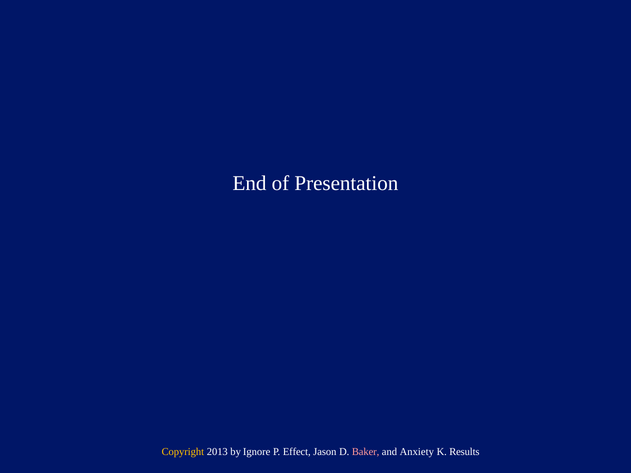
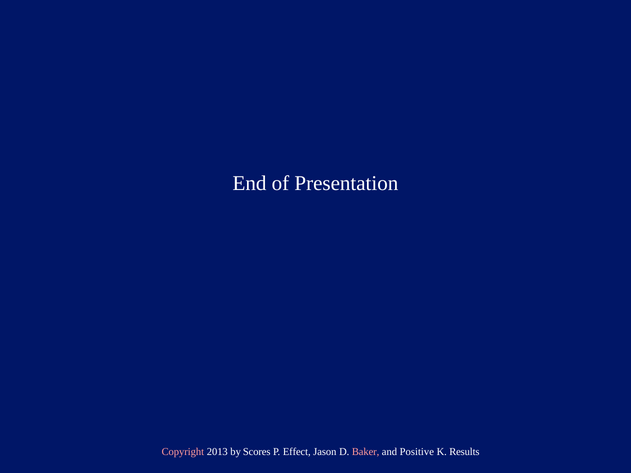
Copyright colour: yellow -> pink (183, 452)
Ignore: Ignore -> Scores (257, 452)
Anxiety: Anxiety -> Positive (417, 452)
